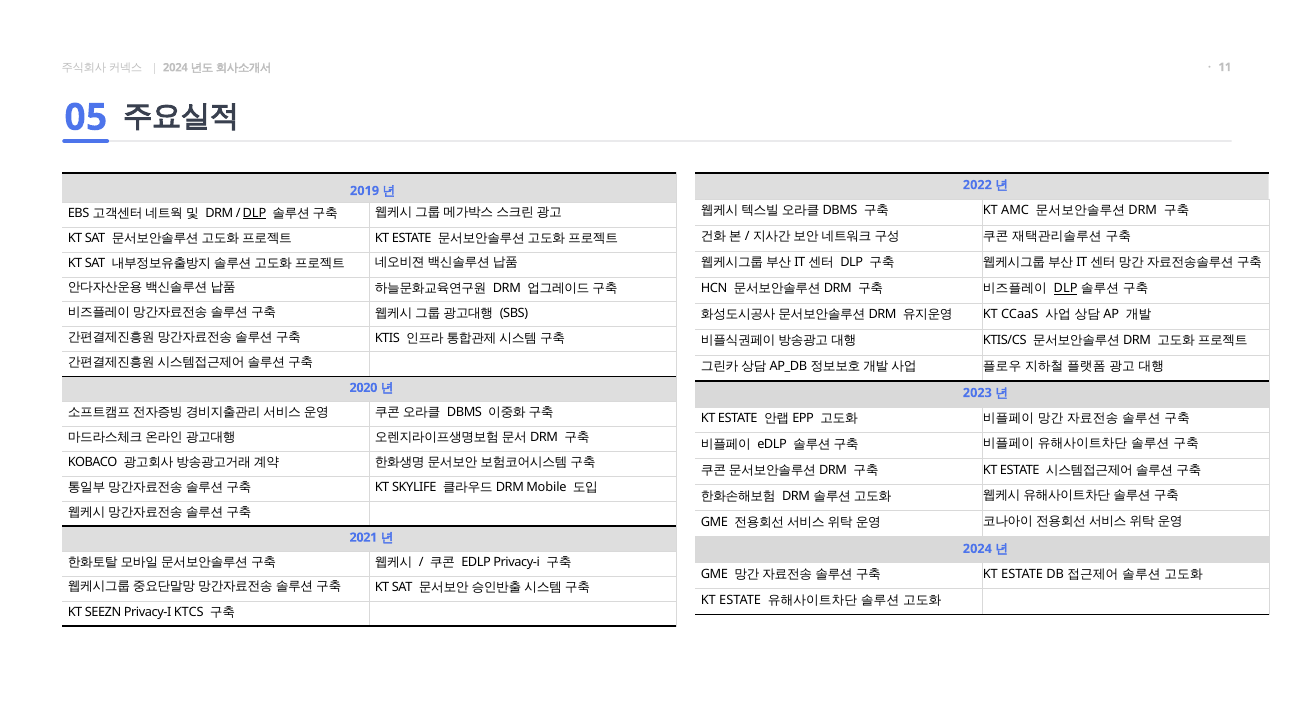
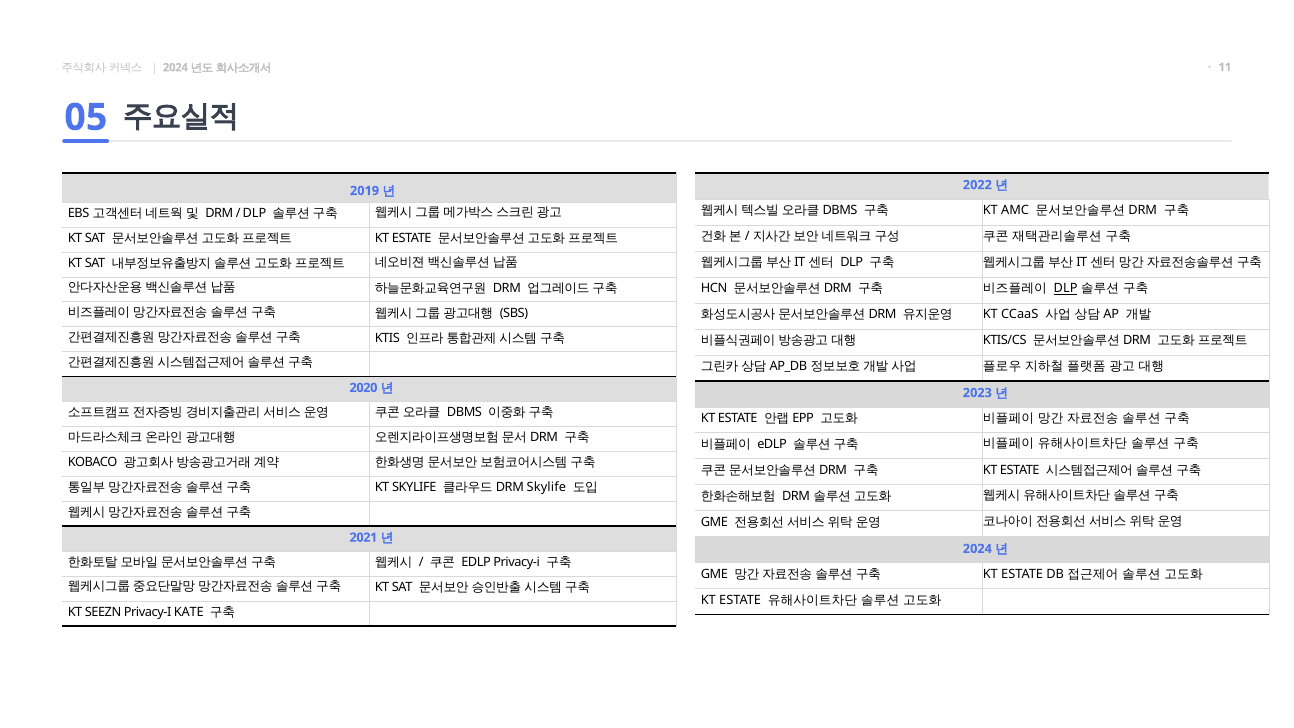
DLP underline: present -> none (255, 213)
Mobile: Mobile -> Skylife (546, 487)
KTCS: KTCS -> KATE (189, 612)
